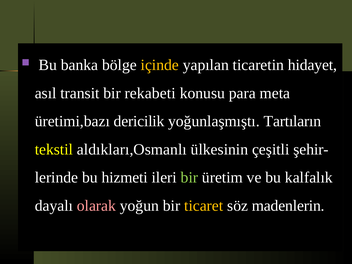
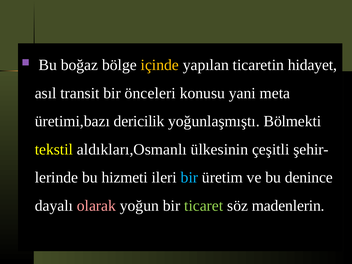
banka: banka -> boğaz (79, 65)
rekabeti: rekabeti -> önceleri (150, 93)
para: para -> yani (242, 93)
Tartıların: Tartıların -> Bölmekti (292, 121)
bir colour: light green -> light blue (189, 178)
kalfalık: kalfalık -> denince (309, 178)
ticaret colour: yellow -> light green (204, 206)
